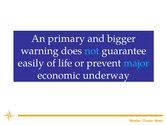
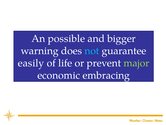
primary: primary -> possible (66, 38)
major colour: light blue -> light green (136, 63)
underway: underway -> embracing (106, 75)
